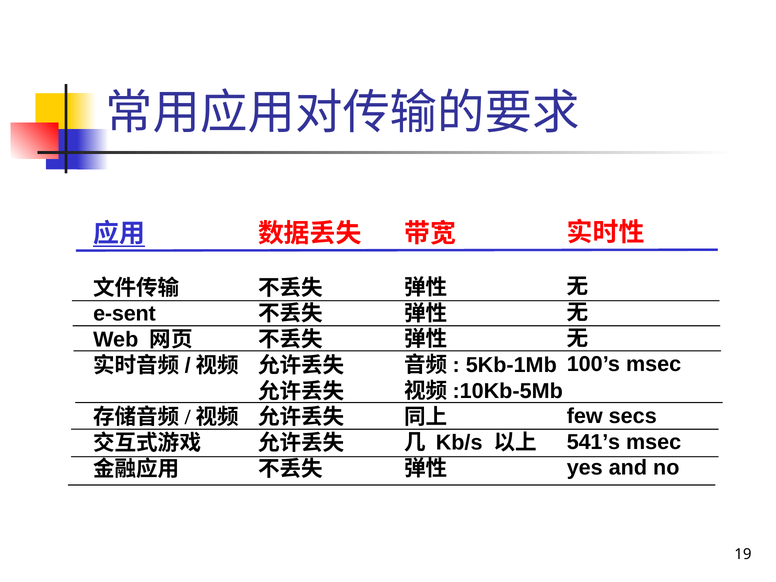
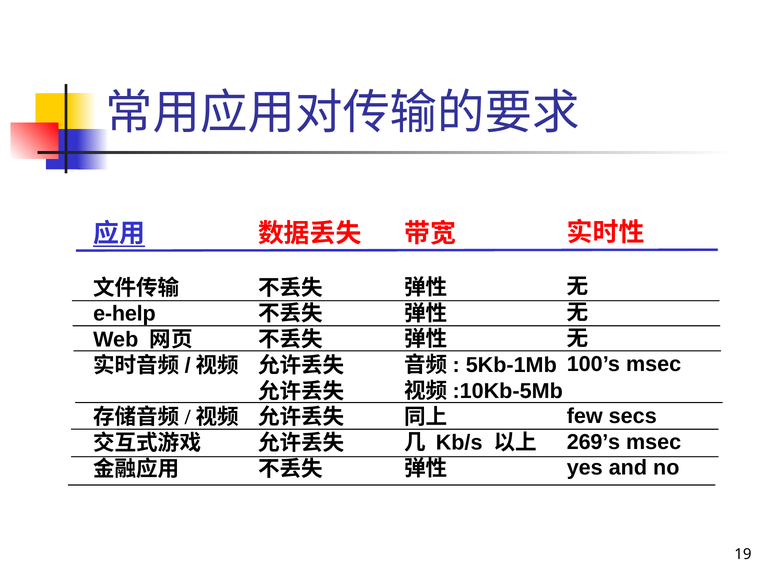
e-sent: e-sent -> e-help (124, 314)
541’s: 541’s -> 269’s (593, 442)
